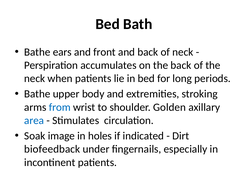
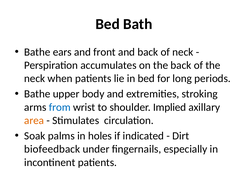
Golden: Golden -> Implied (170, 107)
area colour: blue -> orange (34, 120)
image: image -> palms (61, 136)
